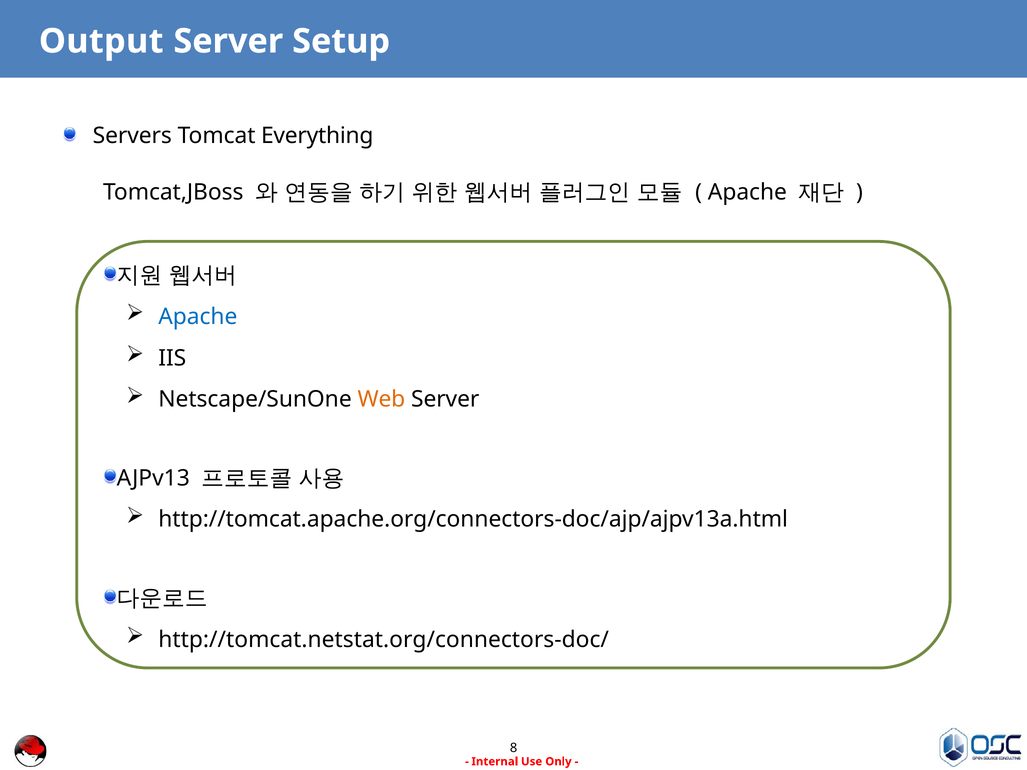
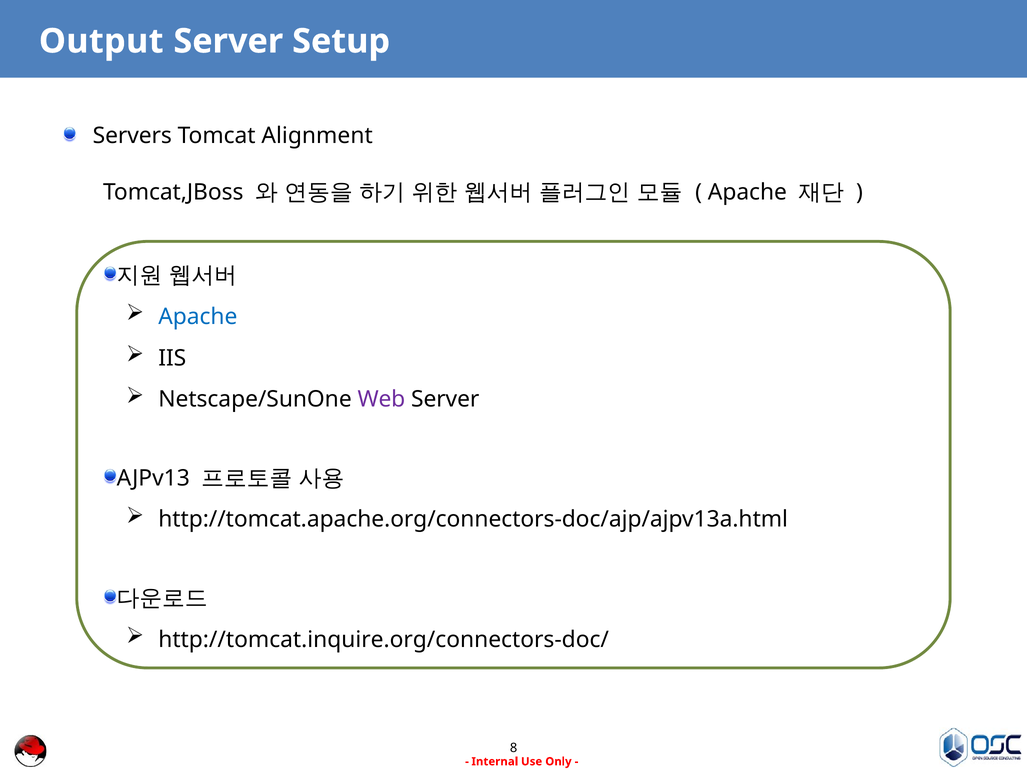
Everything: Everything -> Alignment (317, 136)
Web colour: orange -> purple (381, 400)
http://tomcat.netstat.org/connectors-doc/: http://tomcat.netstat.org/connectors-doc/ -> http://tomcat.inquire.org/connectors-doc/ (384, 640)
